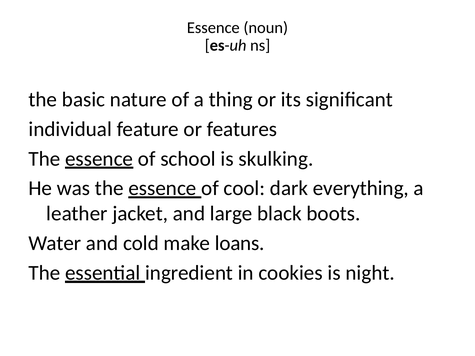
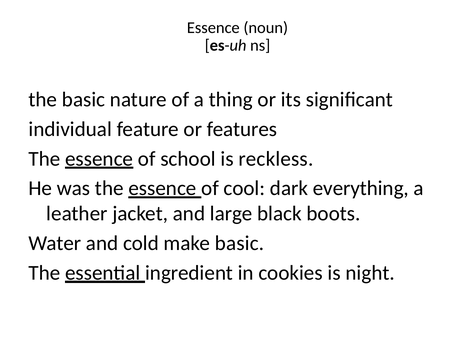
skulking: skulking -> reckless (276, 159)
make loans: loans -> basic (240, 243)
